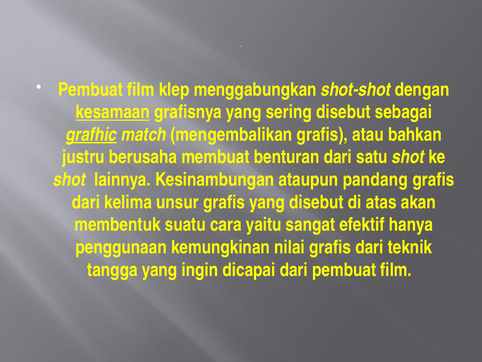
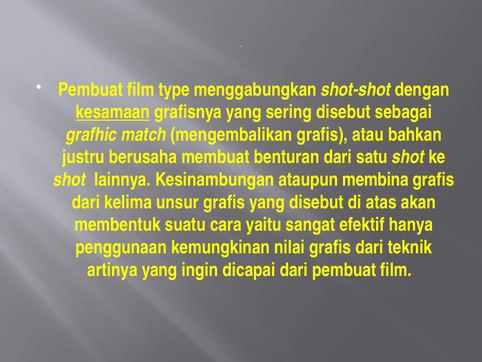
klep: klep -> type (174, 89)
grafhic underline: present -> none (91, 134)
pandang: pandang -> membina (375, 179)
tangga: tangga -> artinya (112, 269)
